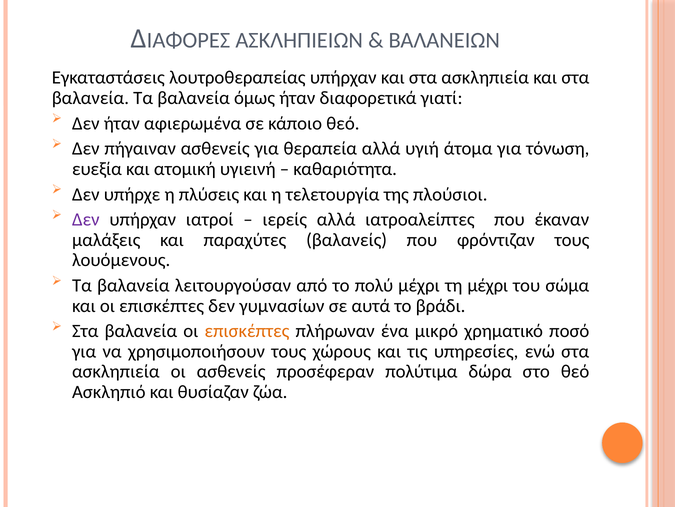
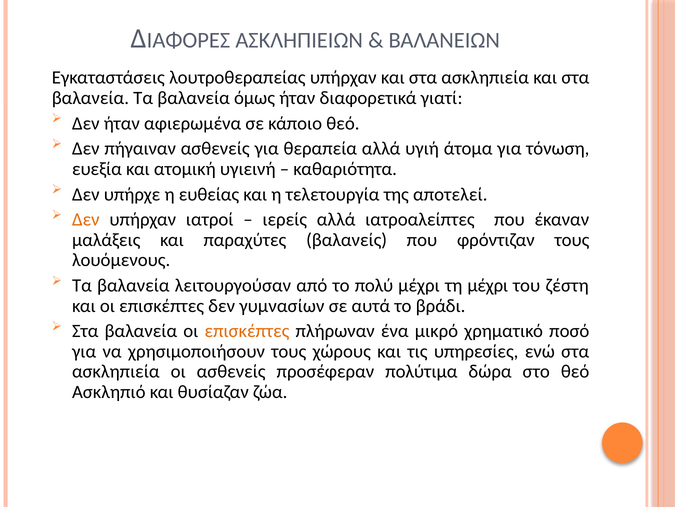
πλύσεις: πλύσεις -> ευθείας (209, 194)
πλούσιοι: πλούσιοι -> αποτελεί (450, 194)
Δεν colour: purple -> orange (86, 219)
σώμα: σώμα -> ζέστη (567, 285)
